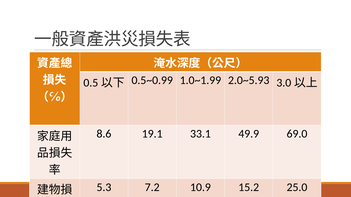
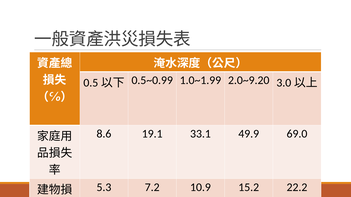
2.0~5.93: 2.0~5.93 -> 2.0~9.20 (249, 80)
25.0: 25.0 -> 22.2 (297, 188)
